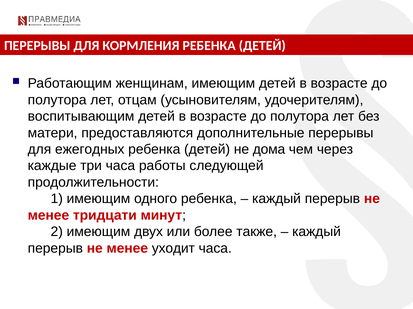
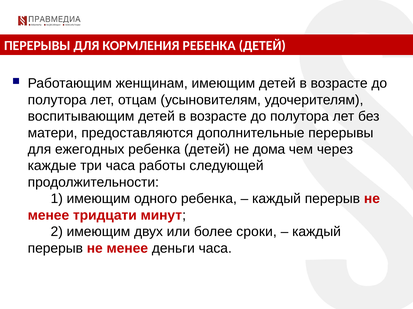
также: также -> сроки (257, 232)
уходит: уходит -> деньги (173, 249)
